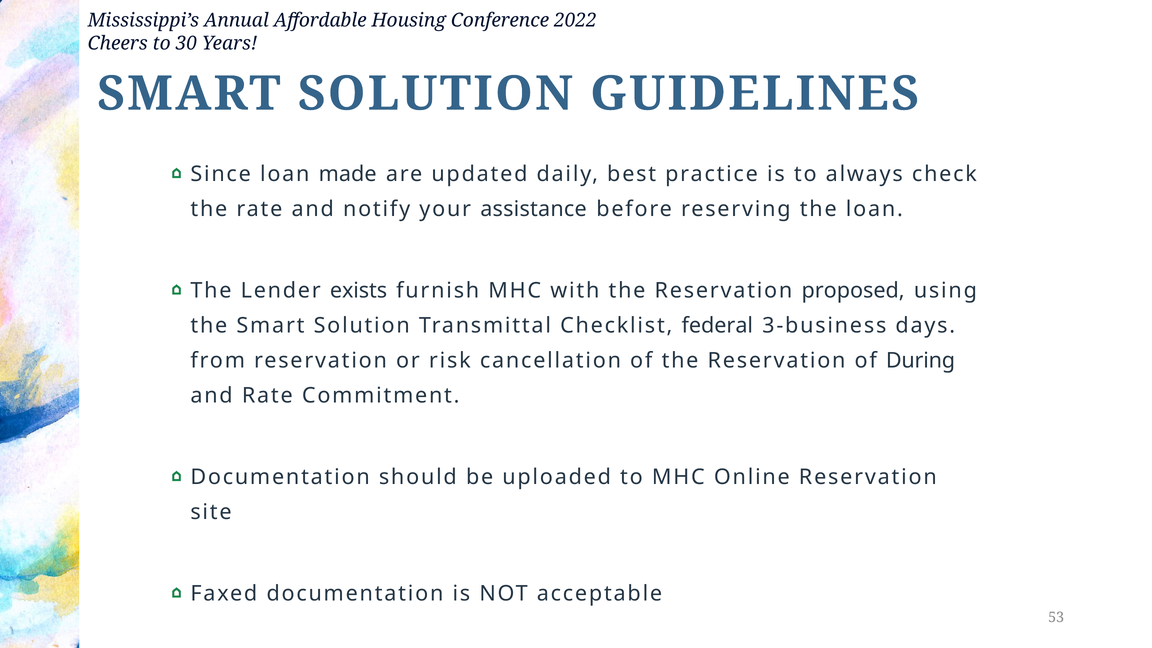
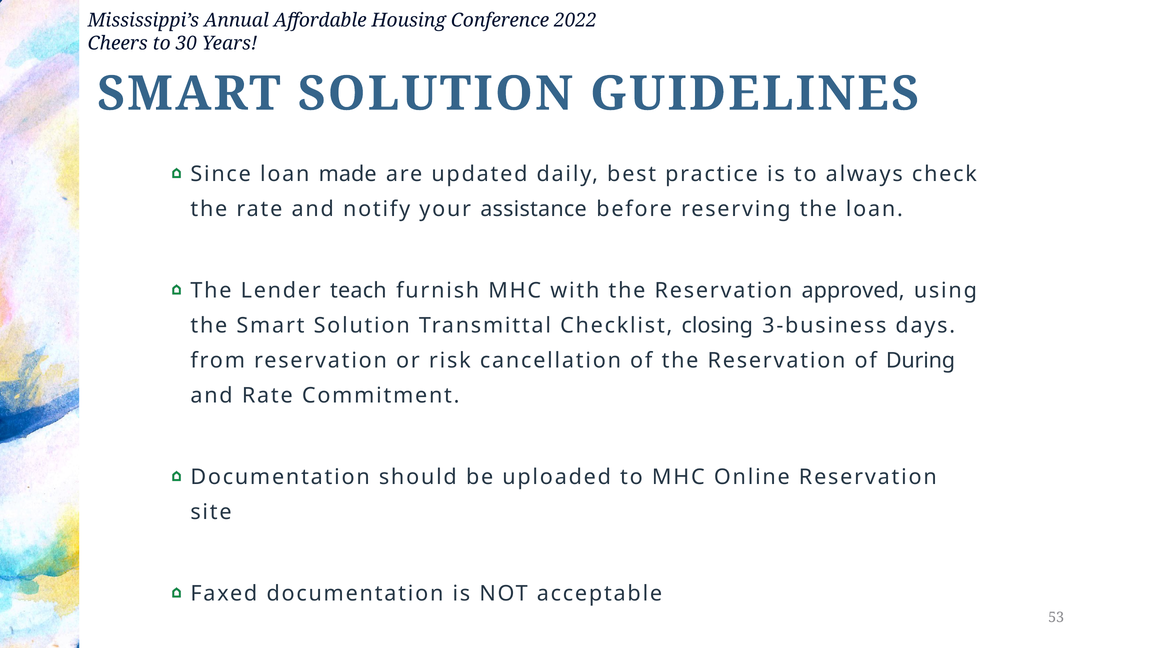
exists: exists -> teach (358, 291)
proposed: proposed -> approved (853, 291)
federal: federal -> closing (717, 326)
